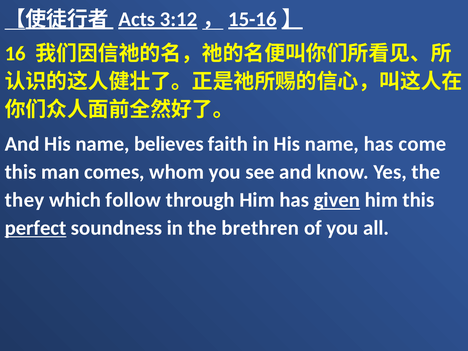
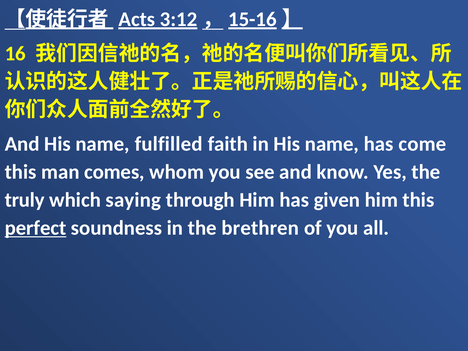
believes: believes -> fulfilled (169, 144)
they: they -> truly (25, 200)
follow: follow -> saying (133, 200)
given underline: present -> none (337, 200)
